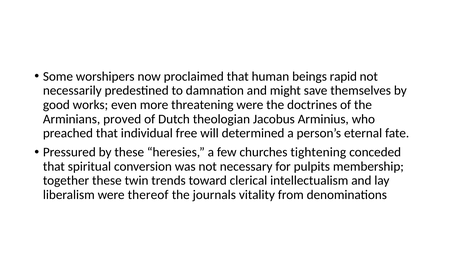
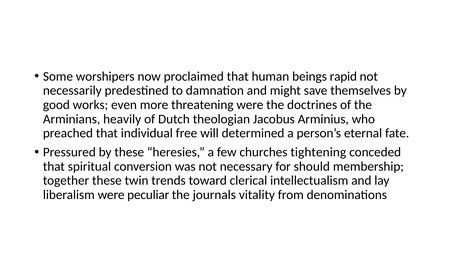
proved: proved -> heavily (122, 119)
pulpits: pulpits -> should (312, 167)
thereof: thereof -> peculiar (148, 195)
